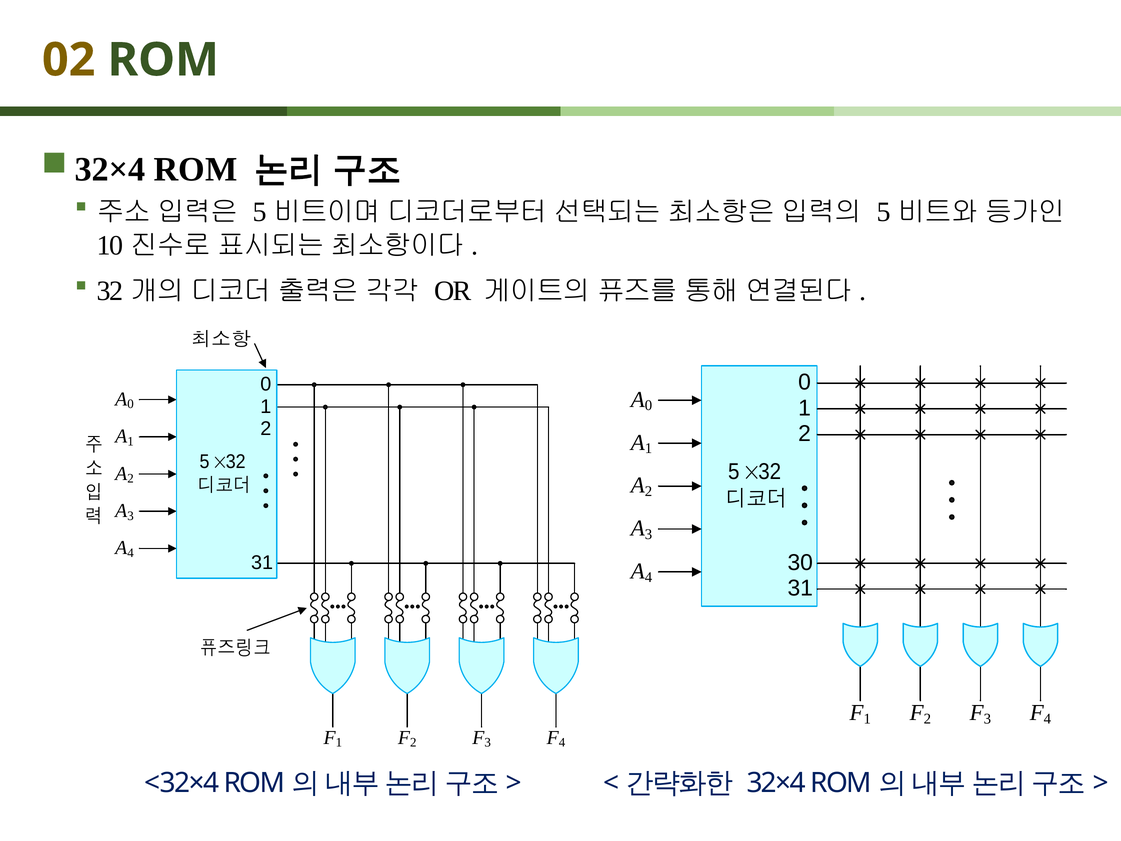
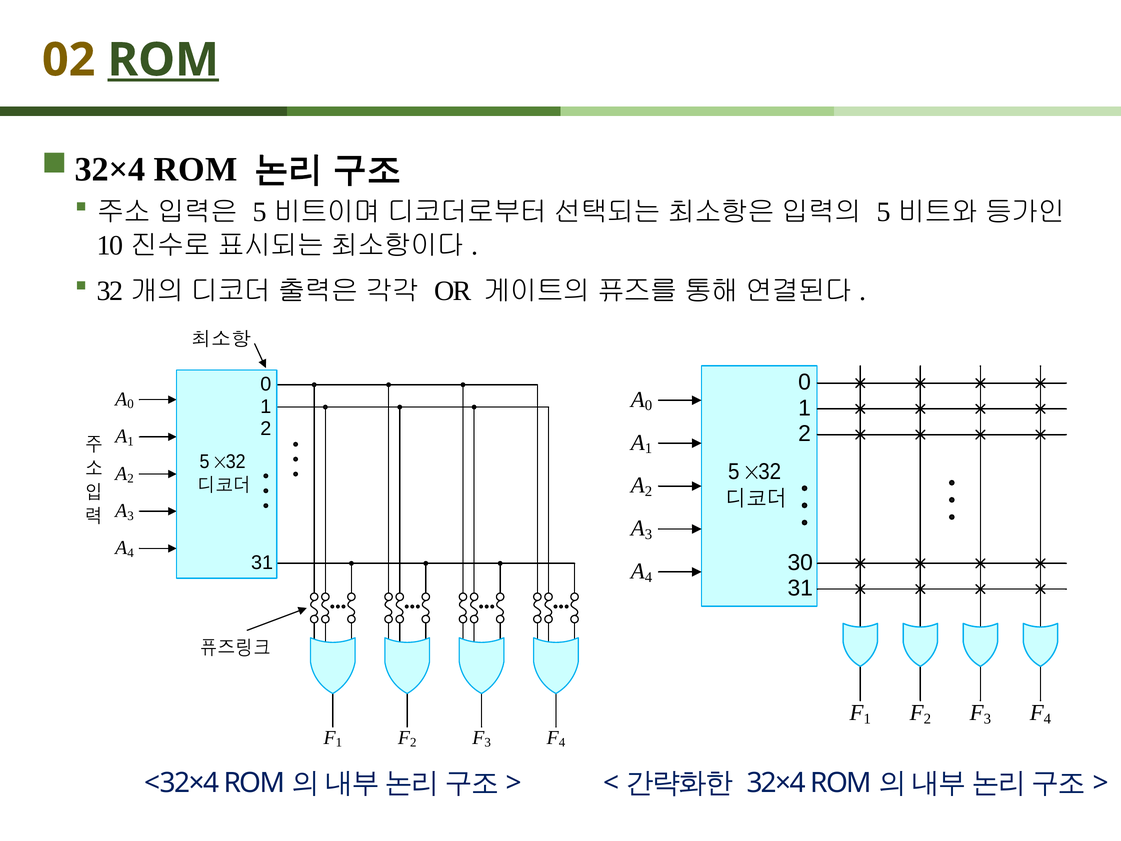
ROM underline: none -> present (163, 60)
